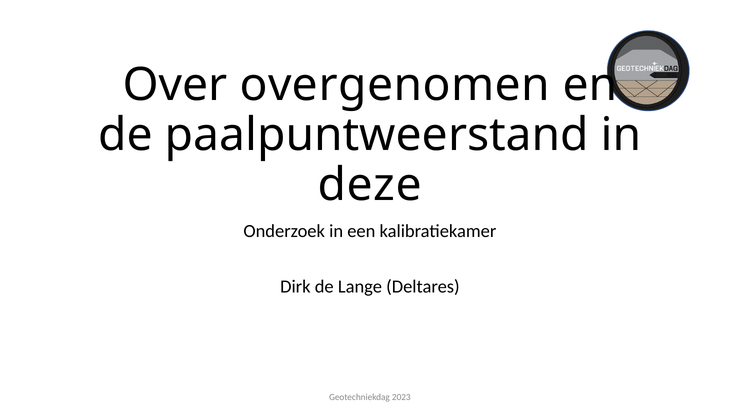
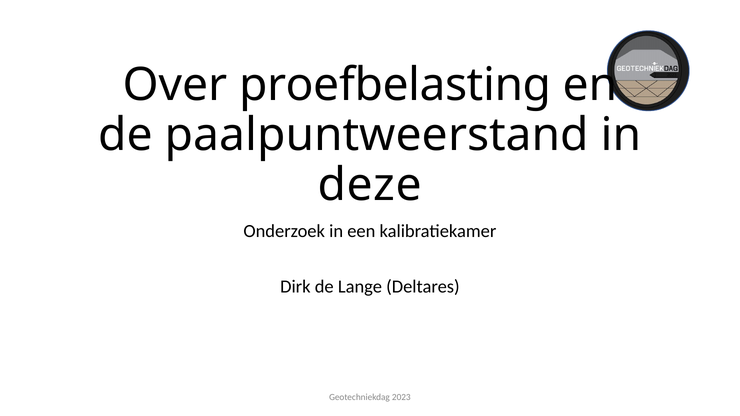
overgenomen: overgenomen -> proefbelasting (395, 85)
